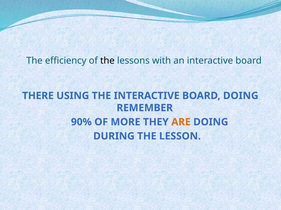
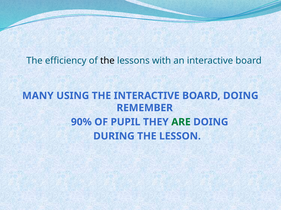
THERE: THERE -> MANY (38, 96)
MORE: MORE -> PUPIL (125, 122)
ARE colour: orange -> green (181, 122)
